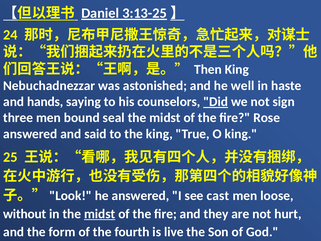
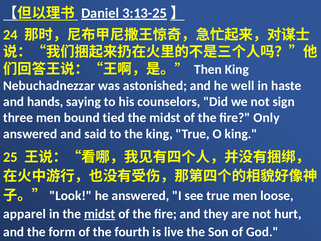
Did underline: present -> none (216, 102)
seal: seal -> tied (114, 118)
Rose: Rose -> Only (267, 118)
see cast: cast -> true (218, 196)
without: without -> apparel (25, 214)
